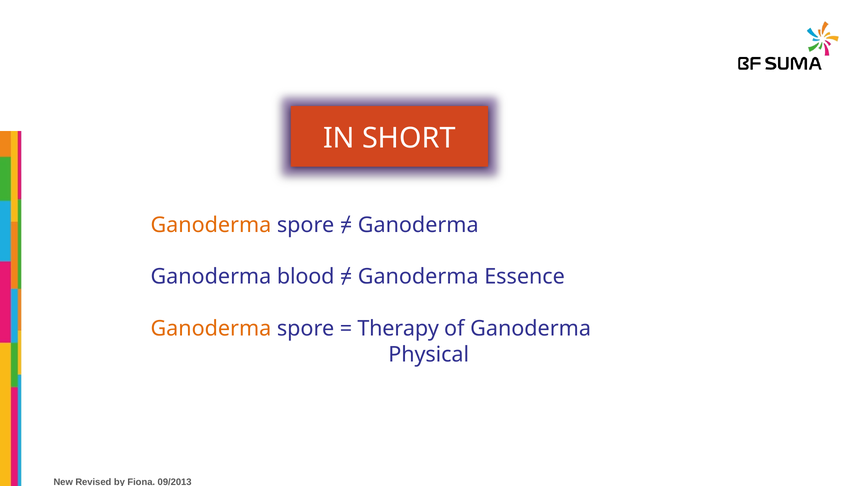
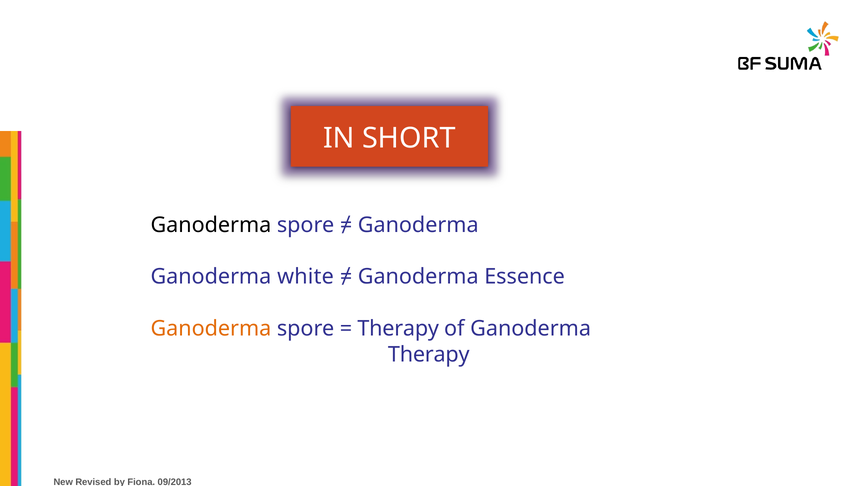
Ganoderma colour: orange -> black (211, 225)
blood: blood -> white (305, 277)
Physical: Physical -> Therapy (429, 354)
